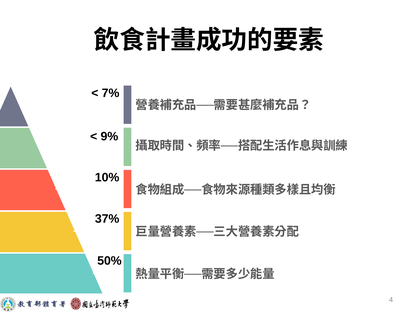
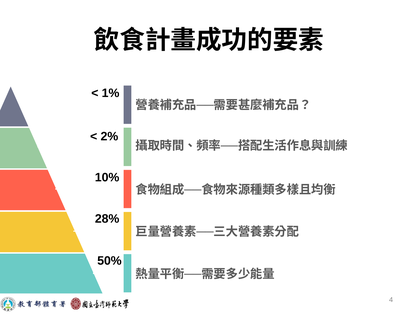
7%: 7% -> 1% (111, 93)
9%: 9% -> 2% (109, 136)
37%: 37% -> 28% (107, 218)
